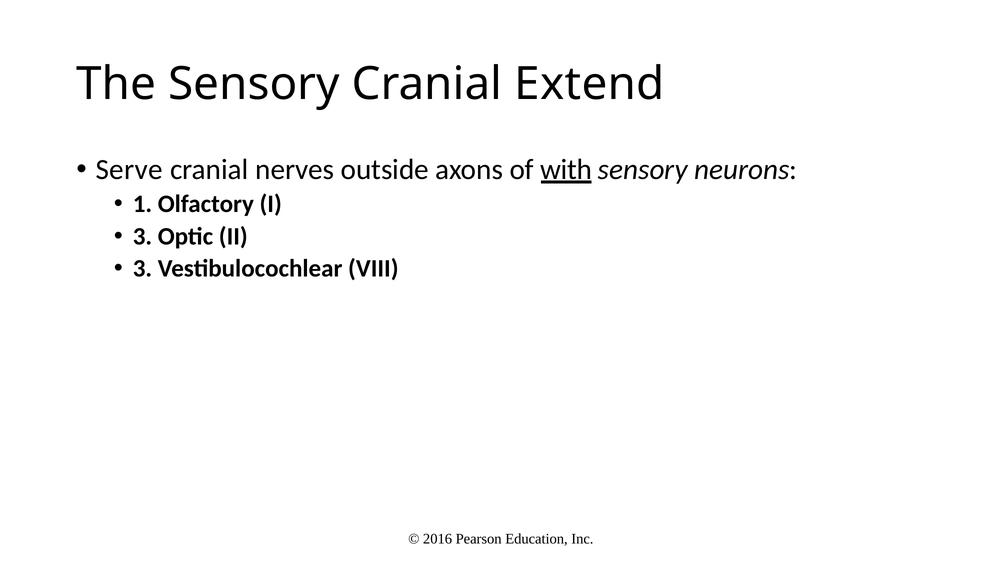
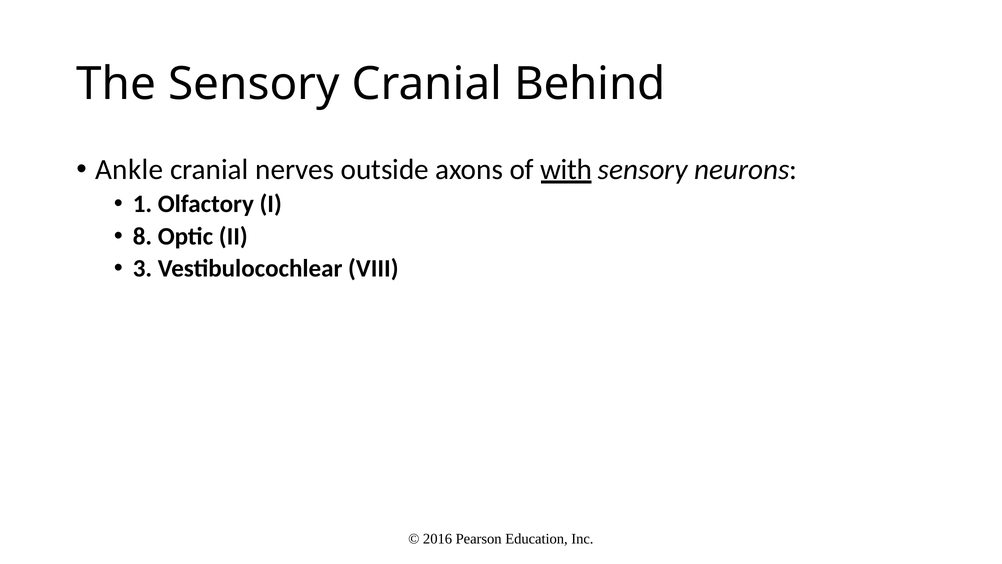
Extend: Extend -> Behind (590, 84)
Serve: Serve -> Ankle (129, 169)
3: 3 -> 8 (142, 236)
